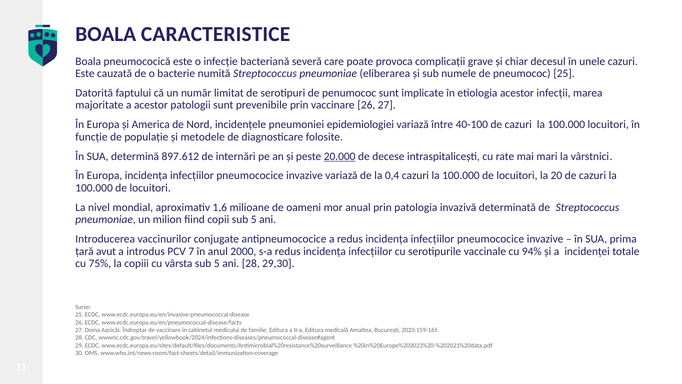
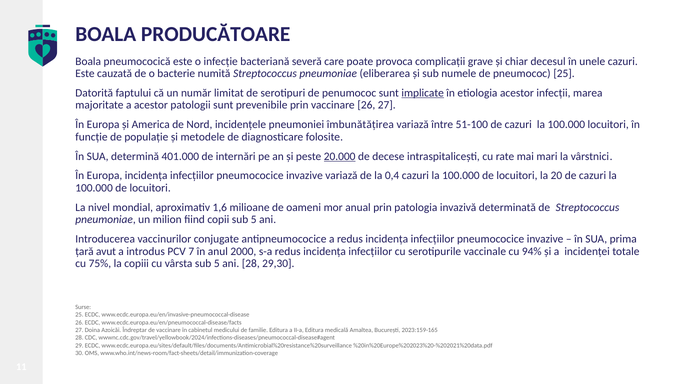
CARACTERISTICE: CARACTERISTICE -> PRODUCĂTOARE (216, 34)
implicate underline: none -> present (423, 93)
epidemiologiei: epidemiologiei -> îmbunătățirea (360, 125)
40-100: 40-100 -> 51-100 (472, 125)
897.612: 897.612 -> 401.000 (180, 156)
